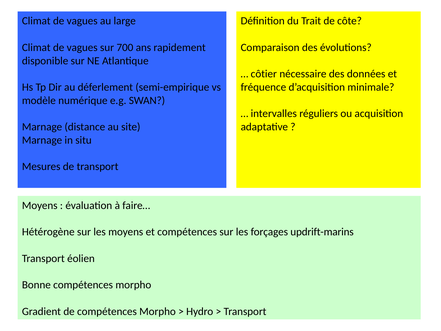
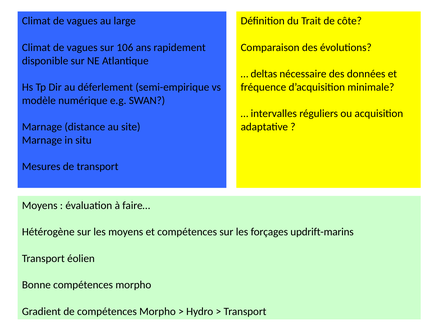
700: 700 -> 106 (125, 47)
côtier: côtier -> deltas (264, 74)
